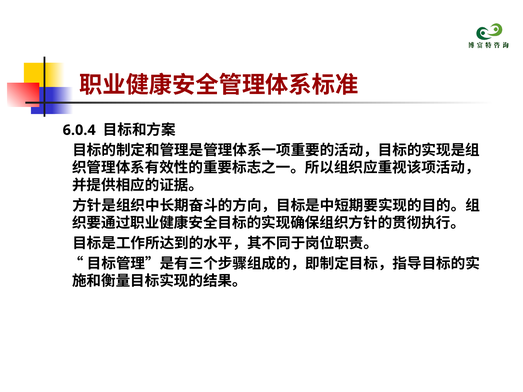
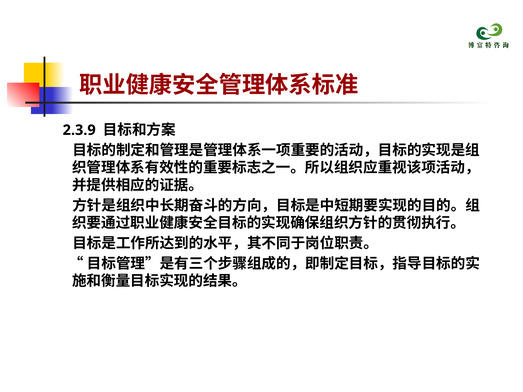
6.0.4: 6.0.4 -> 2.3.9 (79, 130)
